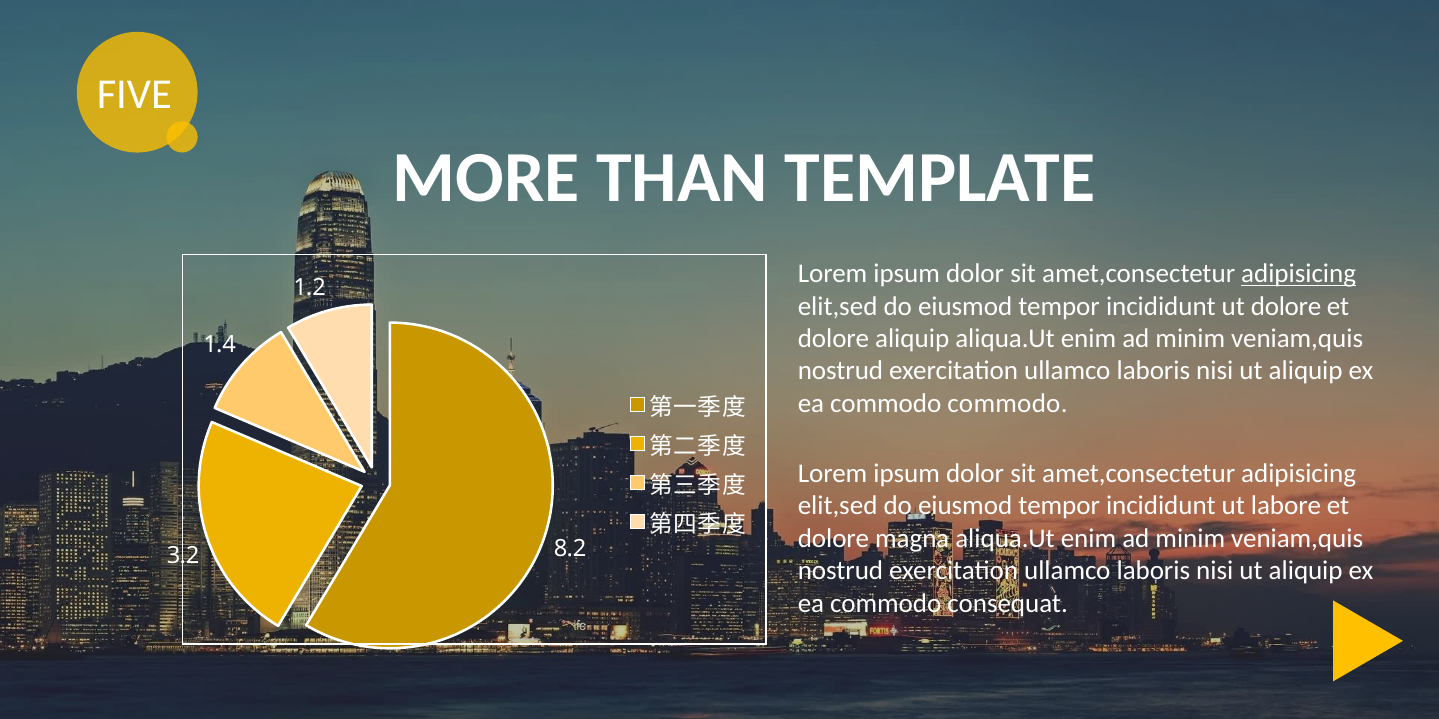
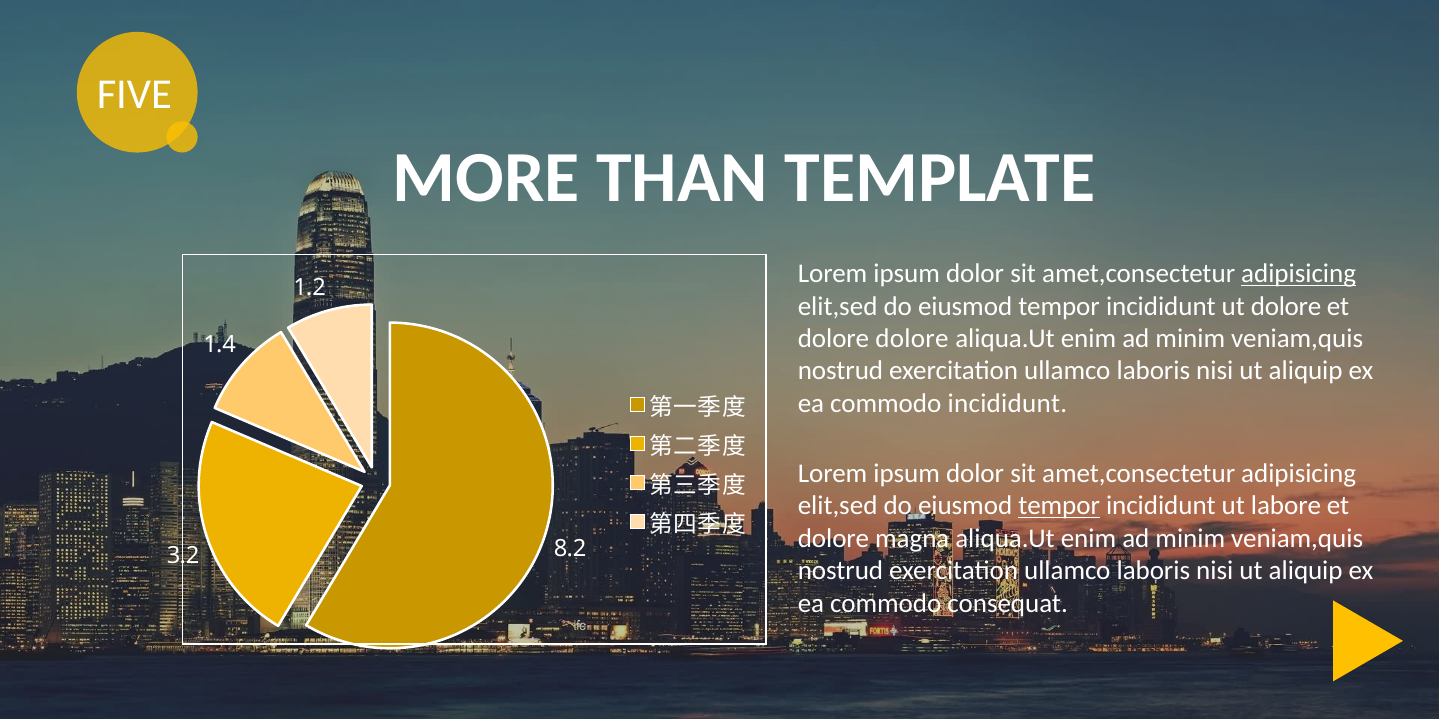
dolore aliquip: aliquip -> dolore (912, 339)
commodo commodo: commodo -> incididunt (1007, 404)
tempor underline: none -> present (1059, 506)
